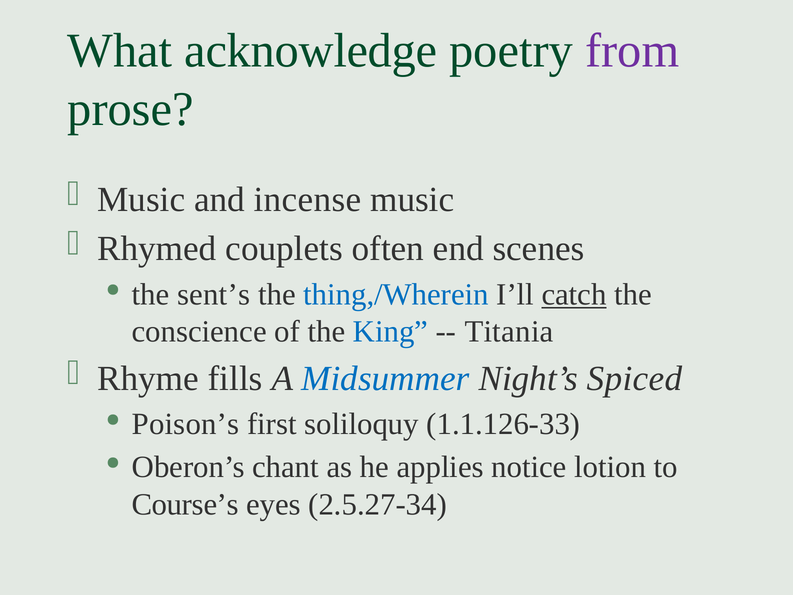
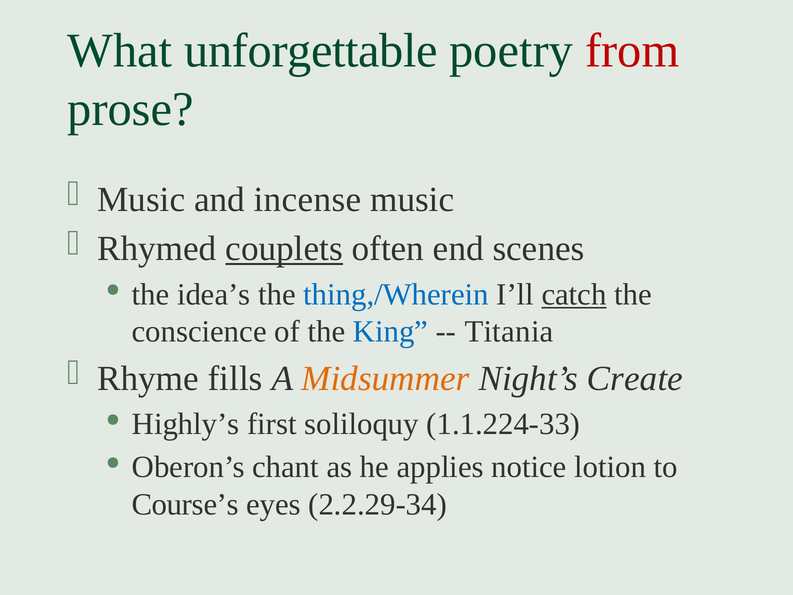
acknowledge: acknowledge -> unforgettable (311, 51)
from colour: purple -> red (632, 51)
couplets underline: none -> present (284, 249)
sent’s: sent’s -> idea’s (214, 294)
Midsummer colour: blue -> orange (386, 378)
Spiced: Spiced -> Create (635, 378)
Poison’s: Poison’s -> Highly’s (186, 424)
1.1.126-33: 1.1.126-33 -> 1.1.224-33 (503, 424)
2.5.27-34: 2.5.27-34 -> 2.2.29-34 (378, 504)
